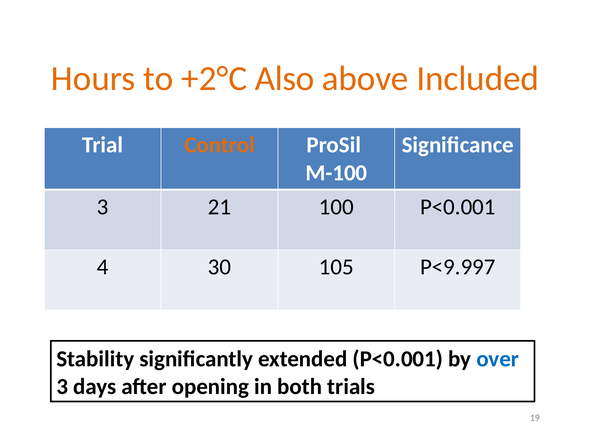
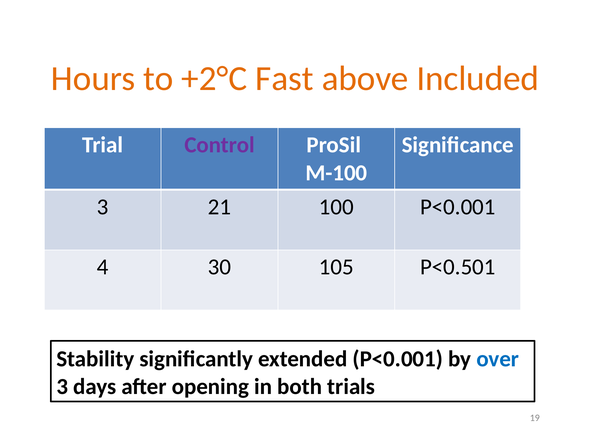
Also: Also -> Fast (284, 79)
Control colour: orange -> purple (220, 145)
P<9.997: P<9.997 -> P<0.501 (458, 267)
